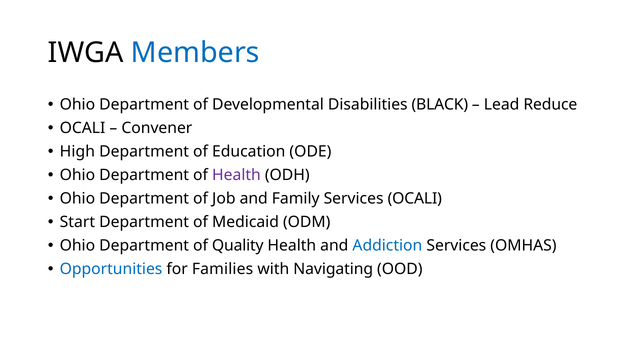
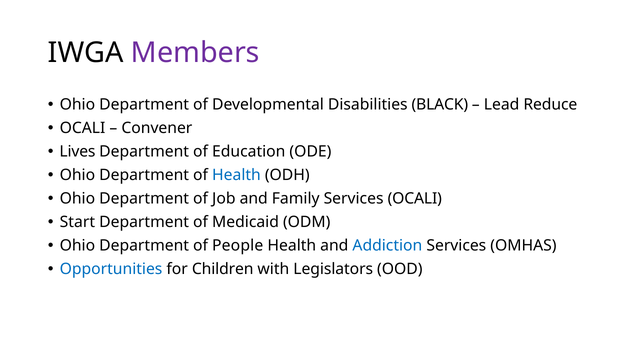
Members colour: blue -> purple (195, 53)
High: High -> Lives (77, 152)
Health colour: purple -> blue (236, 175)
Quality: Quality -> People (238, 246)
Families: Families -> Children (223, 269)
Navigating: Navigating -> Legislators (333, 269)
